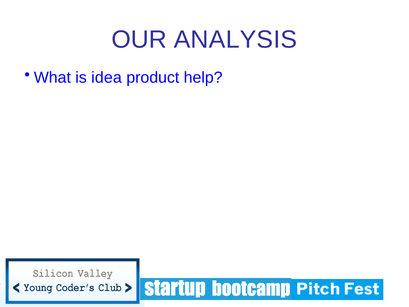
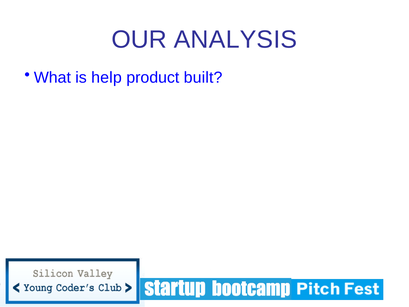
idea: idea -> help (106, 77)
help: help -> built (203, 77)
